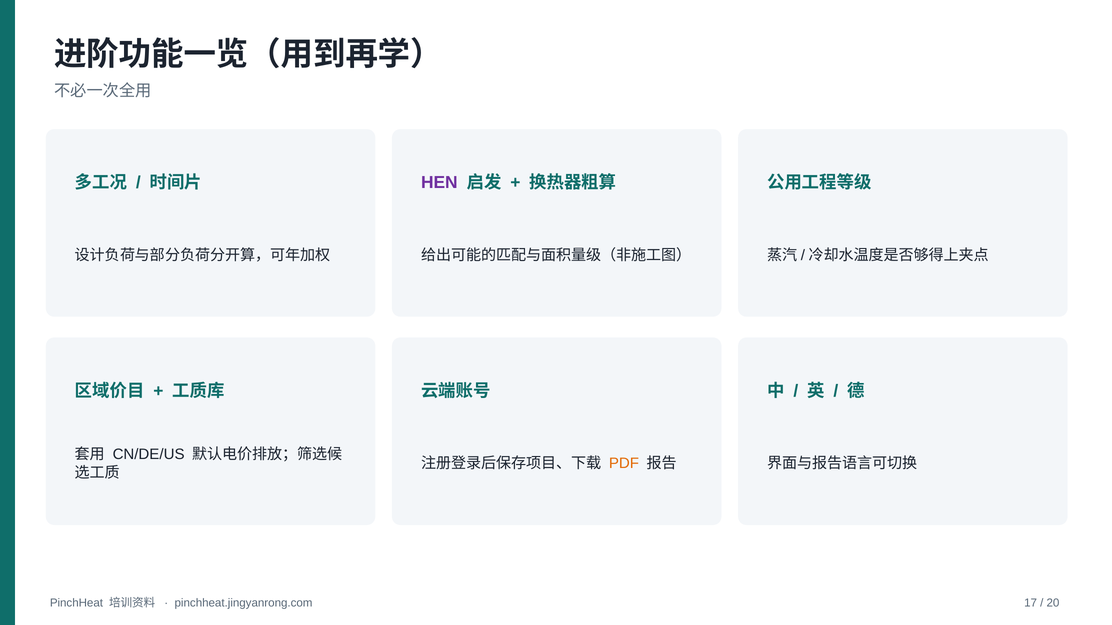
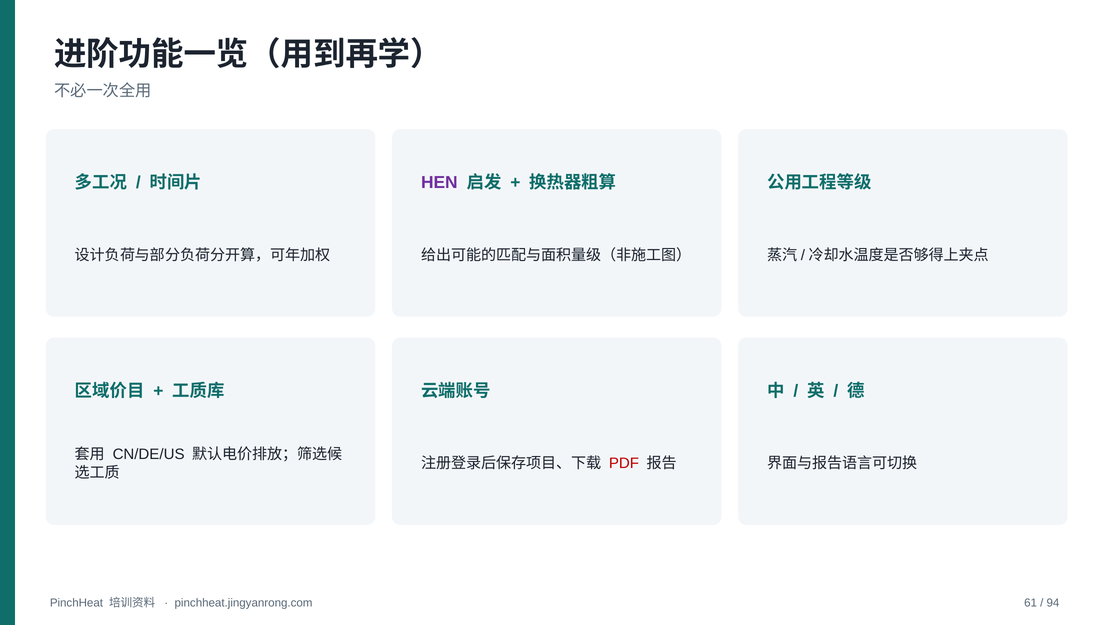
PDF colour: orange -> red (624, 464)
17: 17 -> 61 (1031, 603)
20: 20 -> 94 (1053, 603)
